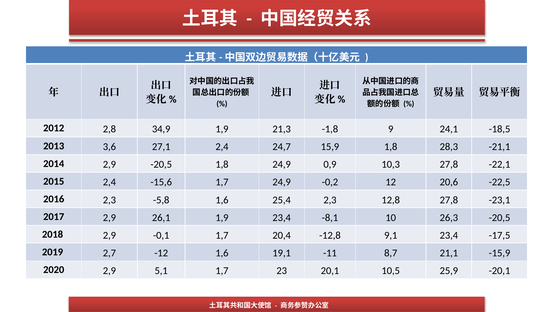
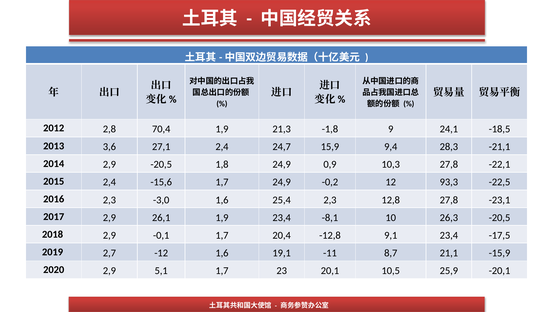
34,9: 34,9 -> 70,4 (161, 129)
15,9 1,8: 1,8 -> 9,4 (391, 147)
20,6: 20,6 -> 93,3 (449, 182)
-5,8: -5,8 -> -3,0 (161, 200)
